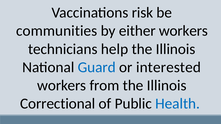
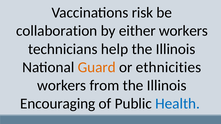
communities: communities -> collaboration (57, 31)
Guard colour: blue -> orange (97, 67)
interested: interested -> ethnicities (168, 67)
Correctional: Correctional -> Encouraging (58, 104)
